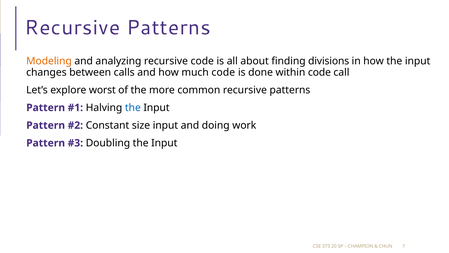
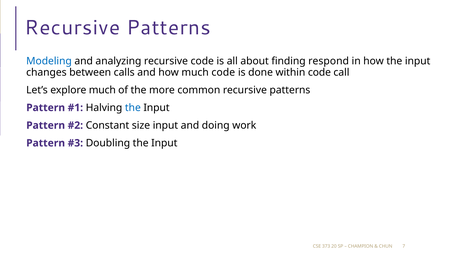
Modeling colour: orange -> blue (49, 61)
divisions: divisions -> respond (329, 61)
explore worst: worst -> much (102, 90)
